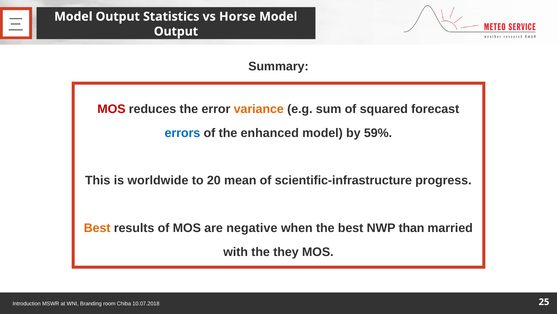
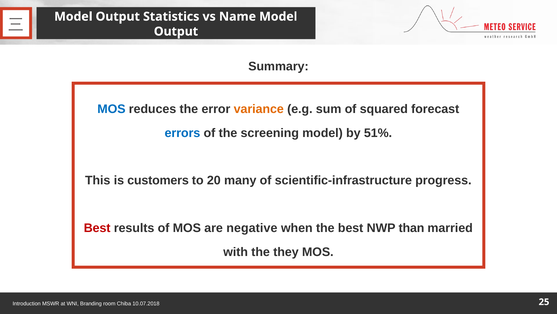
Horse: Horse -> Name (238, 17)
MOS colour: red -> blue (111, 109)
enhanced: enhanced -> screening (270, 133)
59%: 59% -> 51% (378, 133)
worldwide: worldwide -> customers (158, 180)
mean: mean -> many (240, 180)
Best colour: orange -> red (97, 228)
